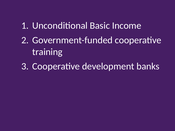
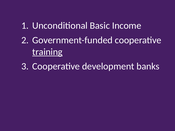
training underline: none -> present (47, 52)
